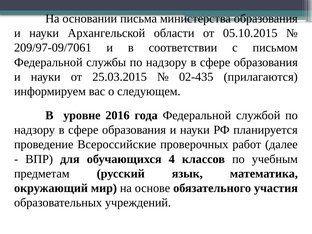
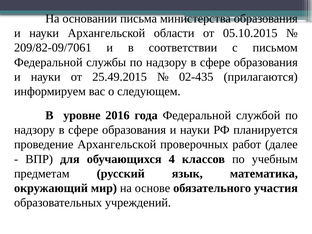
209/97-09/7061: 209/97-09/7061 -> 209/82-09/7061 (53, 48)
25.03.2015: 25.03.2015 -> 25.49.2015 (120, 77)
проведение Всероссийские: Всероссийские -> Архангельской (117, 144)
